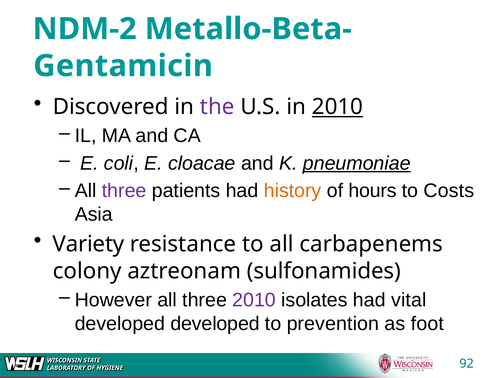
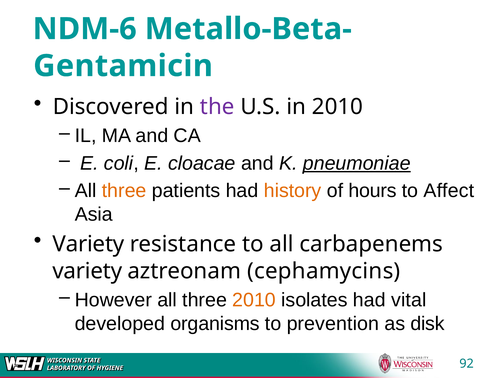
NDM-2: NDM-2 -> NDM-6 (85, 29)
2010 underline: present -> none (338, 107)
three colour: purple -> orange (124, 191)
Costs: Costs -> Affect (449, 191)
colony: colony -> variety (87, 271)
sulfonamides: sulfonamides -> cephamycins (324, 271)
2010 colour: purple -> orange (254, 300)
developed developed: developed -> organisms (215, 324)
foot: foot -> disk (428, 324)
